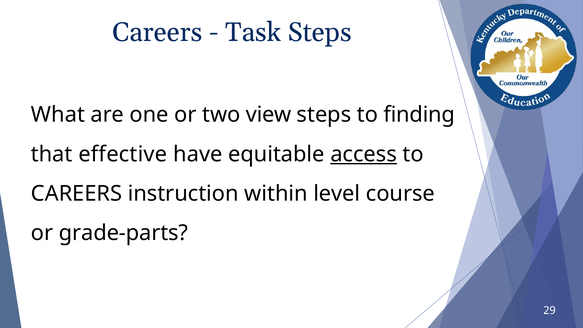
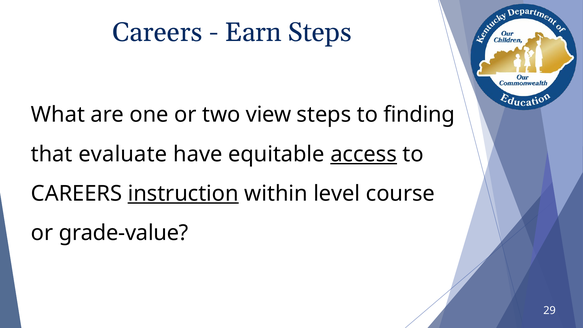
Task: Task -> Earn (253, 32)
effective: effective -> evaluate (123, 154)
instruction underline: none -> present (183, 193)
grade-parts: grade-parts -> grade-value (124, 233)
